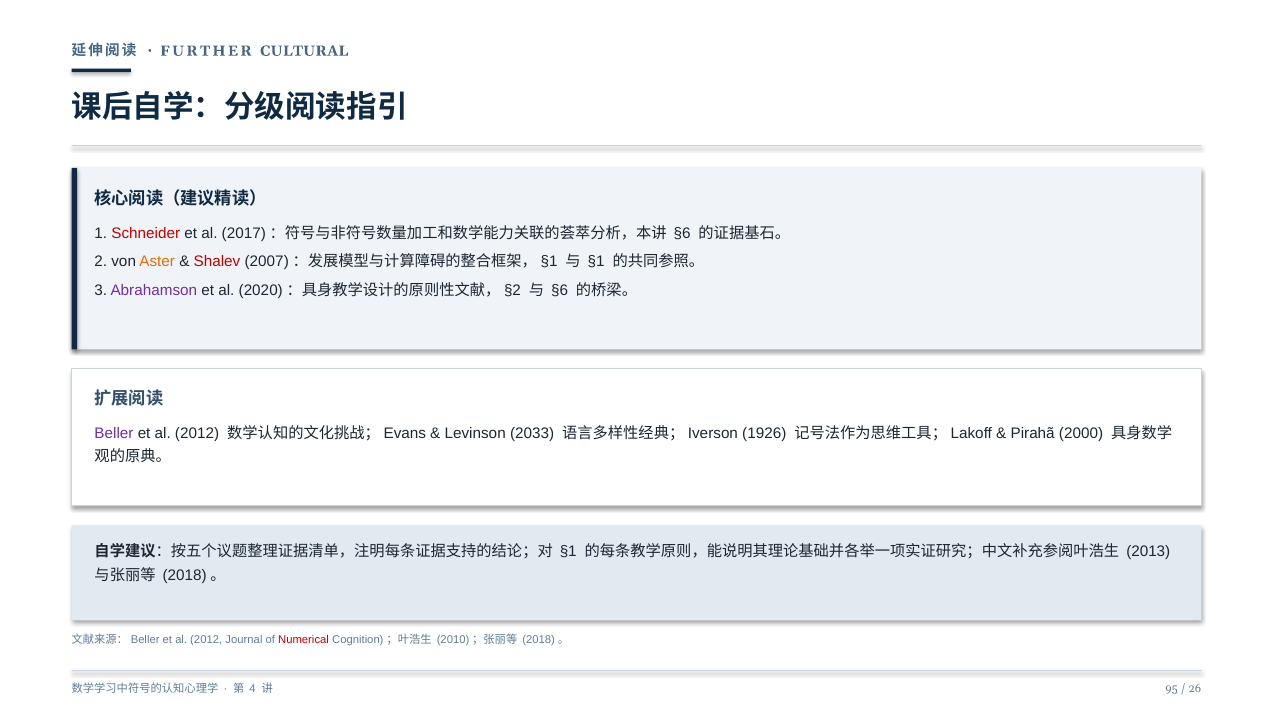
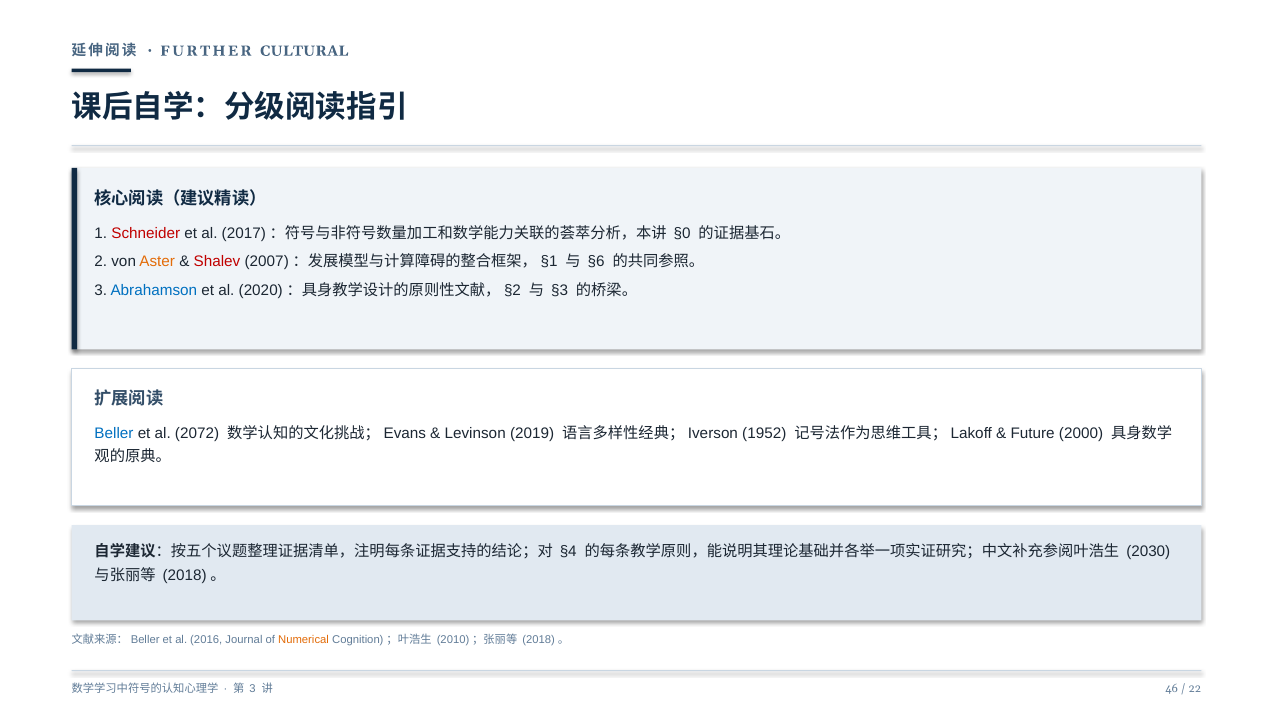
§6: §6 -> §0 (682, 233)
§1: §1 -> §6 (596, 262)
Abrahamson colour: purple -> blue (154, 290)
§6: §6 -> §3 (560, 290)
Beller colour: purple -> blue (114, 433)
2012: 2012 -> 2072 (197, 433)
2033: 2033 -> 2019 (532, 433)
1926: 1926 -> 1952 (764, 433)
Pirahã: Pirahã -> Future (1033, 433)
§1: §1 -> §4 (568, 552)
2013: 2013 -> 2030 (1148, 552)
2012: 2012 -> 2016 (206, 640)
Numerical colour: red -> orange (304, 640)
4: 4 -> 3 (253, 689)
95: 95 -> 46 (1172, 689)
26: 26 -> 22 (1195, 689)
